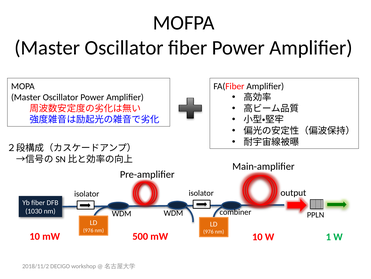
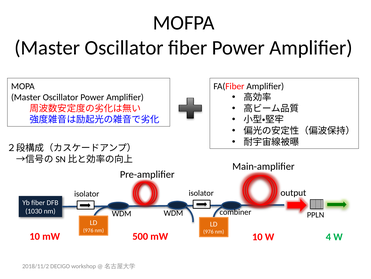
1: 1 -> 4 (328, 236)
